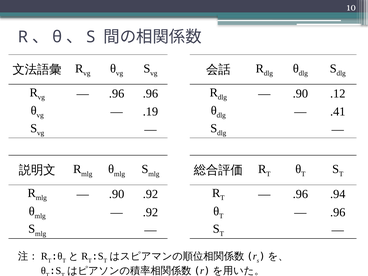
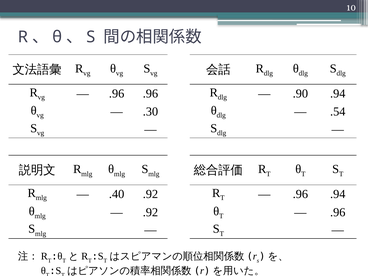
.90 .12: .12 -> .94 (338, 93)
.19: .19 -> .30 (150, 112)
.41: .41 -> .54 (338, 112)
.90: .90 -> .40 (117, 194)
